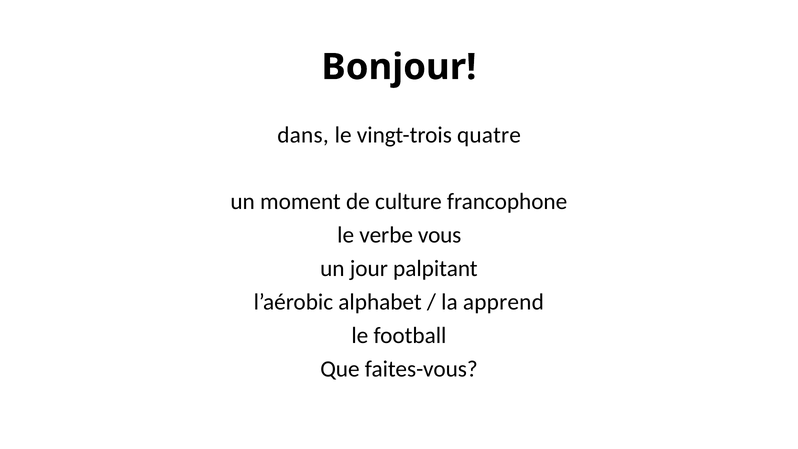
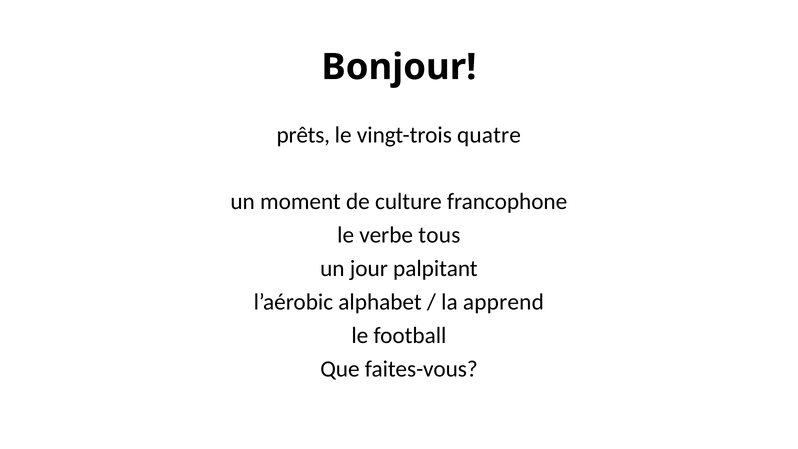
dans: dans -> prêts (303, 135)
vous: vous -> tous (439, 235)
